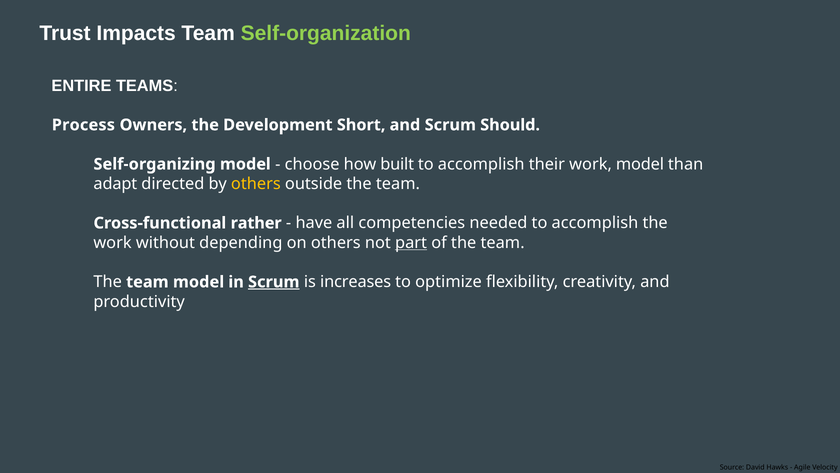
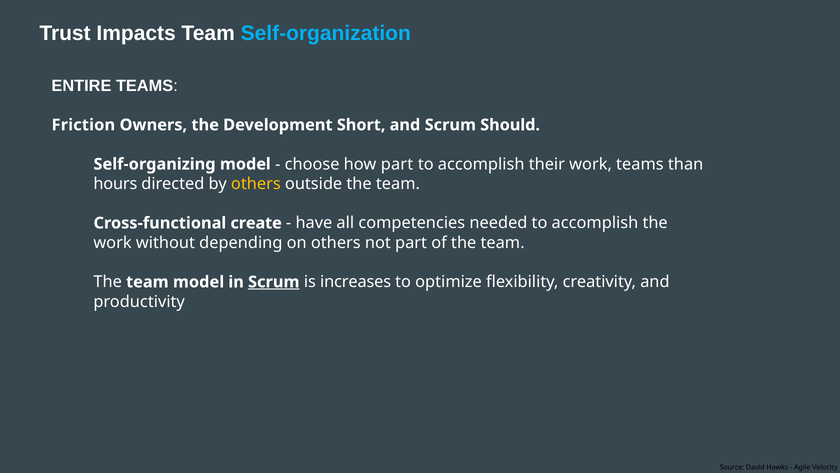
Self-organization colour: light green -> light blue (326, 33)
Process: Process -> Friction (83, 125)
how built: built -> part (397, 164)
work model: model -> teams (640, 164)
adapt: adapt -> hours (115, 184)
rather: rather -> create (256, 223)
part underline: present -> none (411, 242)
